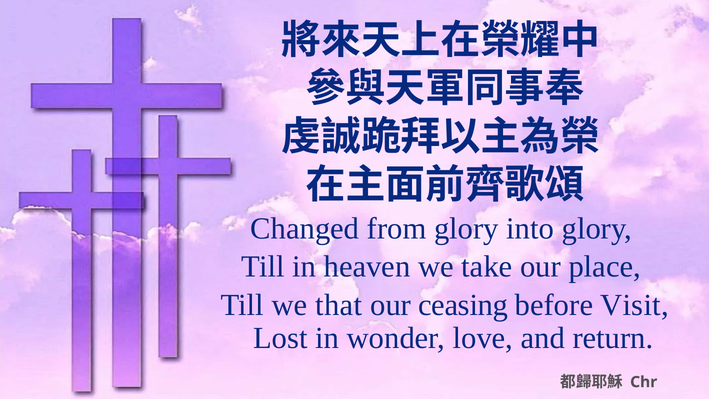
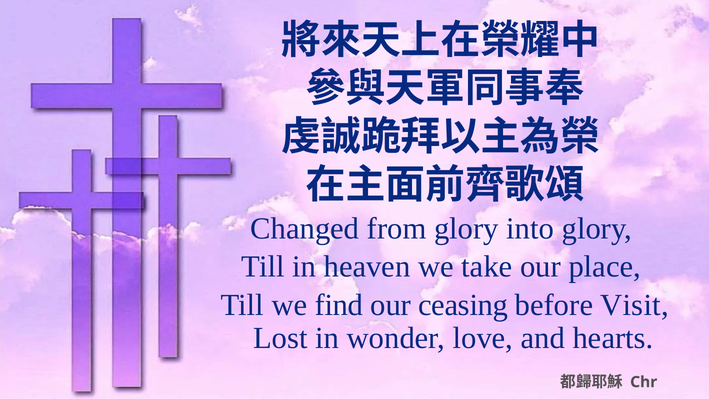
that: that -> find (339, 305)
return: return -> hearts (613, 338)
